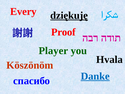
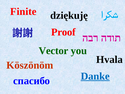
Every: Every -> Finite (23, 11)
dziękuję underline: present -> none (69, 15)
Player: Player -> Vector (53, 51)
